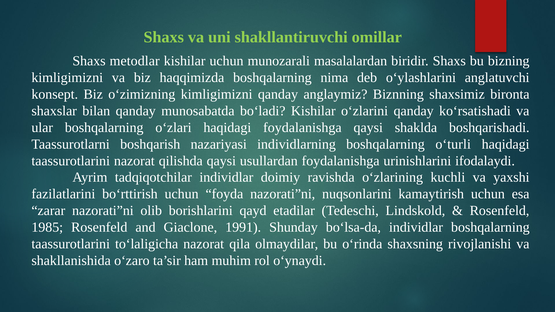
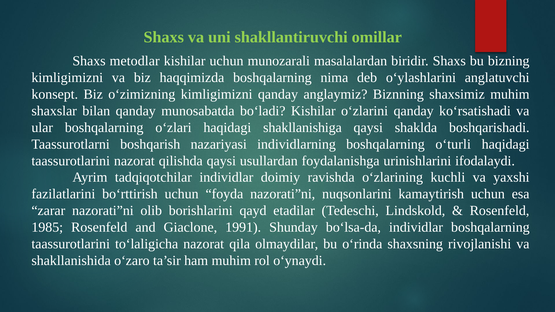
shaxsimiz bironta: bironta -> muhim (510, 94)
haqidagi foydalanishga: foydalanishga -> shakllanishiga (302, 128)
